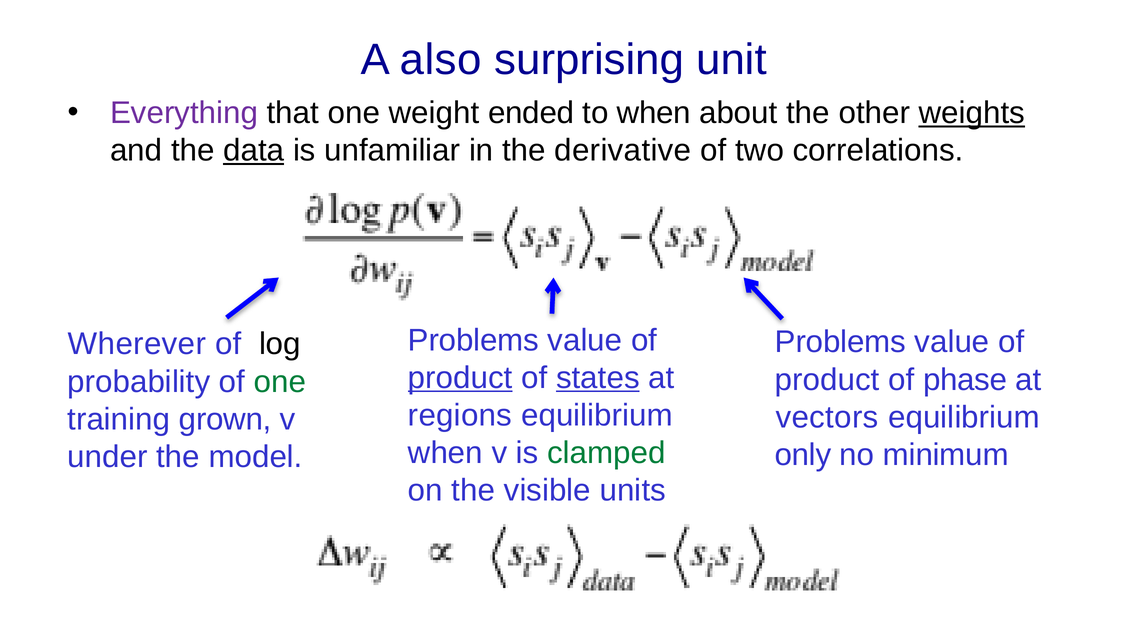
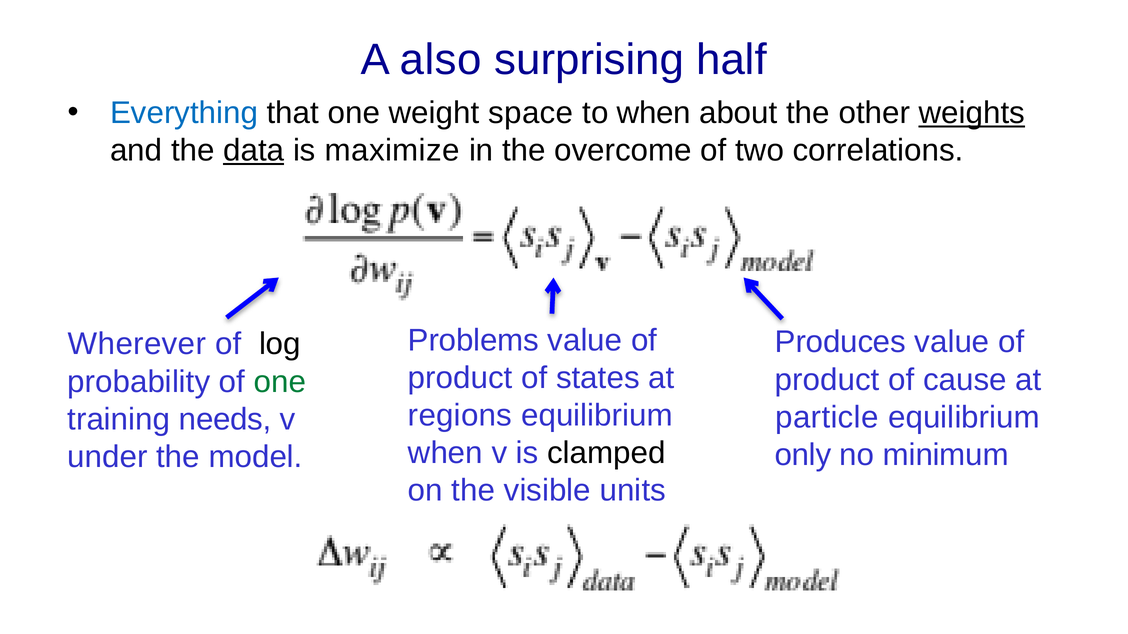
unit: unit -> half (731, 60)
Everything colour: purple -> blue (184, 113)
ended: ended -> space (531, 113)
unfamiliar: unfamiliar -> maximize (392, 151)
derivative: derivative -> overcome (623, 151)
Problems: Problems -> Produces (840, 342)
product underline: present -> none (460, 378)
states underline: present -> none (598, 378)
phase: phase -> cause (965, 380)
vectors: vectors -> particle (827, 418)
grown: grown -> needs (225, 420)
clamped colour: green -> black (607, 453)
